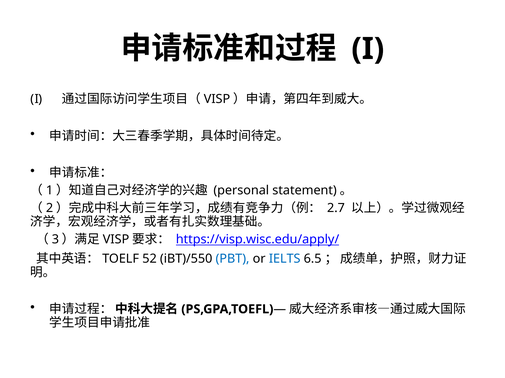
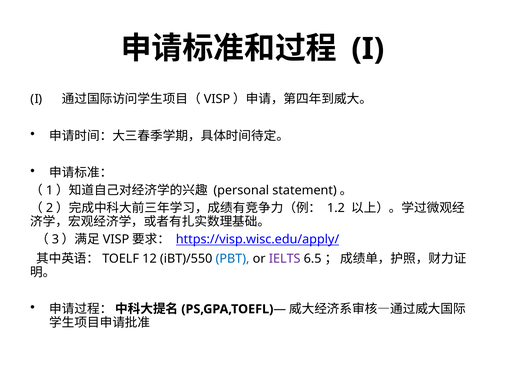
2.7: 2.7 -> 1.2 (336, 208)
52: 52 -> 12 (150, 259)
IELTS colour: blue -> purple (285, 259)
